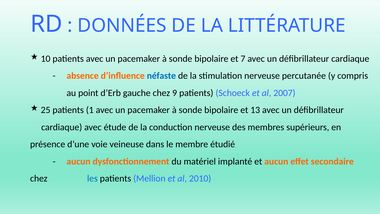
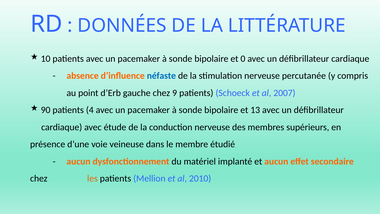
7: 7 -> 0 (243, 59)
25: 25 -> 90 (46, 110)
1: 1 -> 4 (90, 110)
les colour: blue -> orange (92, 178)
